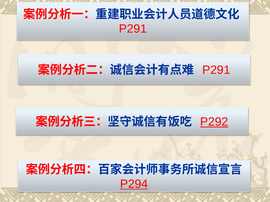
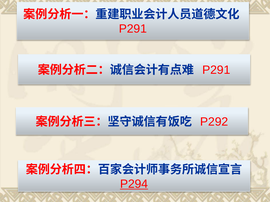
P292 underline: present -> none (214, 122)
